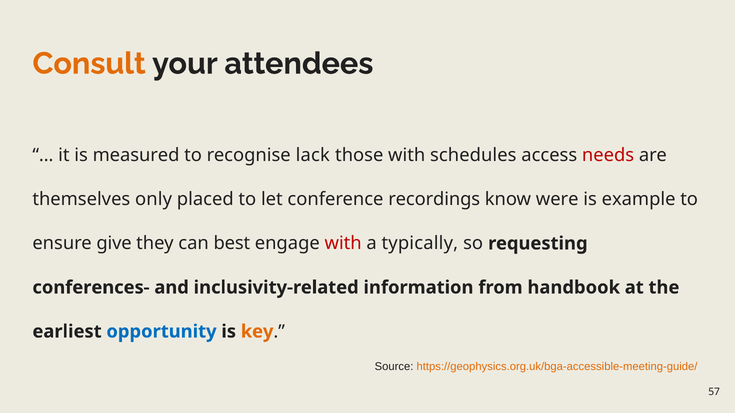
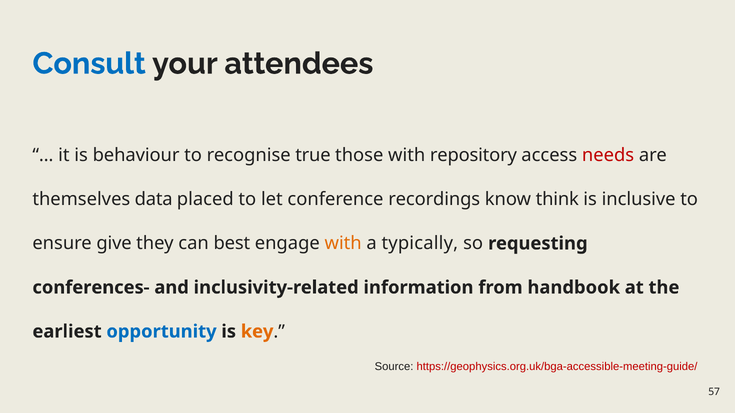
Consult colour: orange -> blue (89, 64)
measured: measured -> behaviour (136, 155)
lack: lack -> true (313, 155)
schedules: schedules -> repository (473, 155)
only: only -> data (154, 200)
were: were -> think (557, 200)
example: example -> inclusive (639, 200)
with colour: red -> orange (343, 244)
https://geophysics.org.uk/bga-accessible-meeting-guide/ colour: orange -> red (557, 367)
